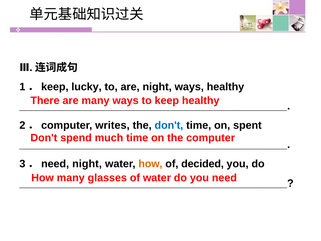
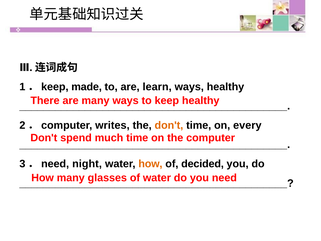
lucky: lucky -> made (87, 87)
are night: night -> learn (157, 87)
don't colour: blue -> orange (169, 125)
spent: spent -> every (247, 125)
